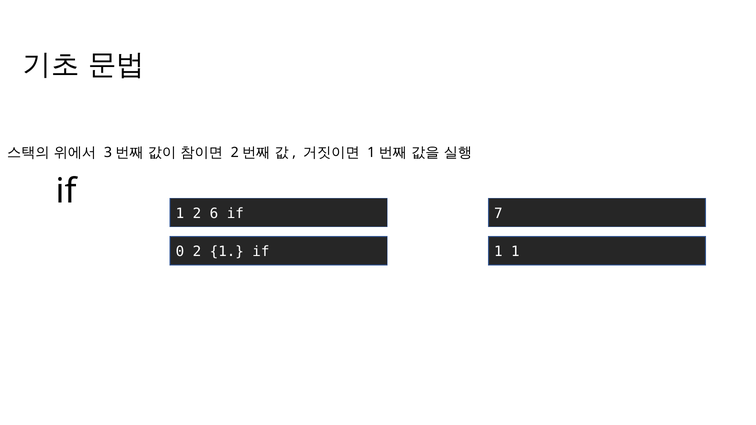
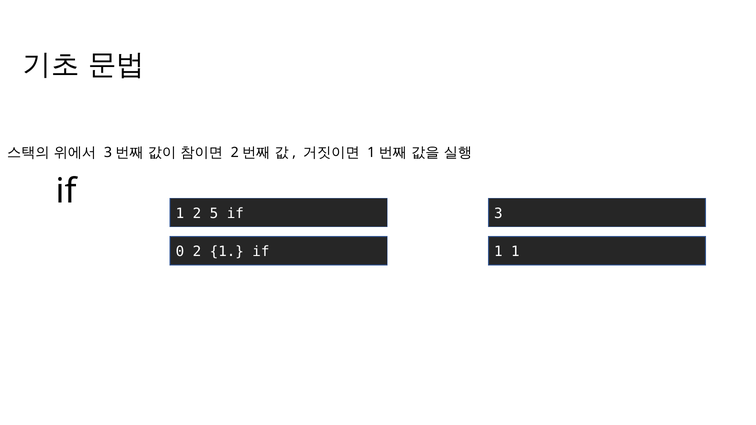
6: 6 -> 5 (214, 214)
7: 7 -> 3 (498, 214)
